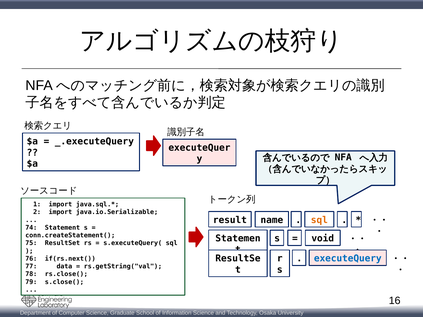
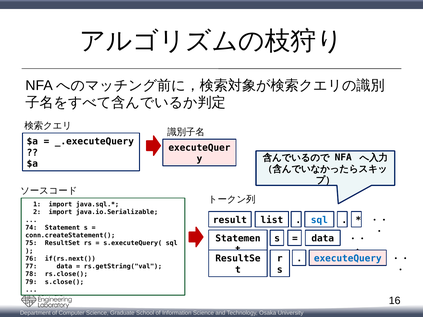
name: name -> list (272, 220)
sql colour: orange -> blue (319, 220)
void: void -> data (323, 239)
